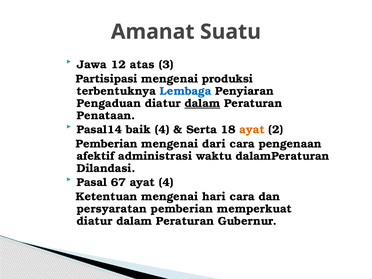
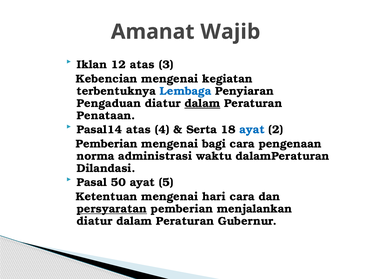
Suatu: Suatu -> Wajib (230, 32)
Jawa: Jawa -> Iklan (92, 65)
Partisipasi: Partisipasi -> Kebencian (107, 79)
produksi: produksi -> kegiatan (227, 79)
Pasal14 baik: baik -> atas (138, 130)
ayat colour: orange -> blue (252, 130)
dari: dari -> bagi (214, 144)
afektif: afektif -> norma (96, 156)
67: 67 -> 50 (118, 182)
ayat 4: 4 -> 5 (166, 182)
persyaratan underline: none -> present (112, 209)
memperkuat: memperkuat -> menjalankan (254, 209)
